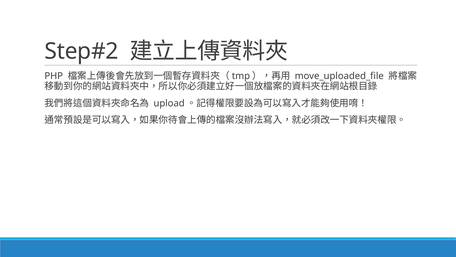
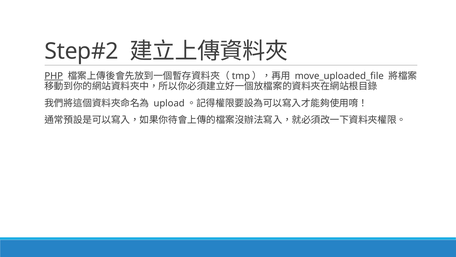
PHP underline: none -> present (54, 76)
